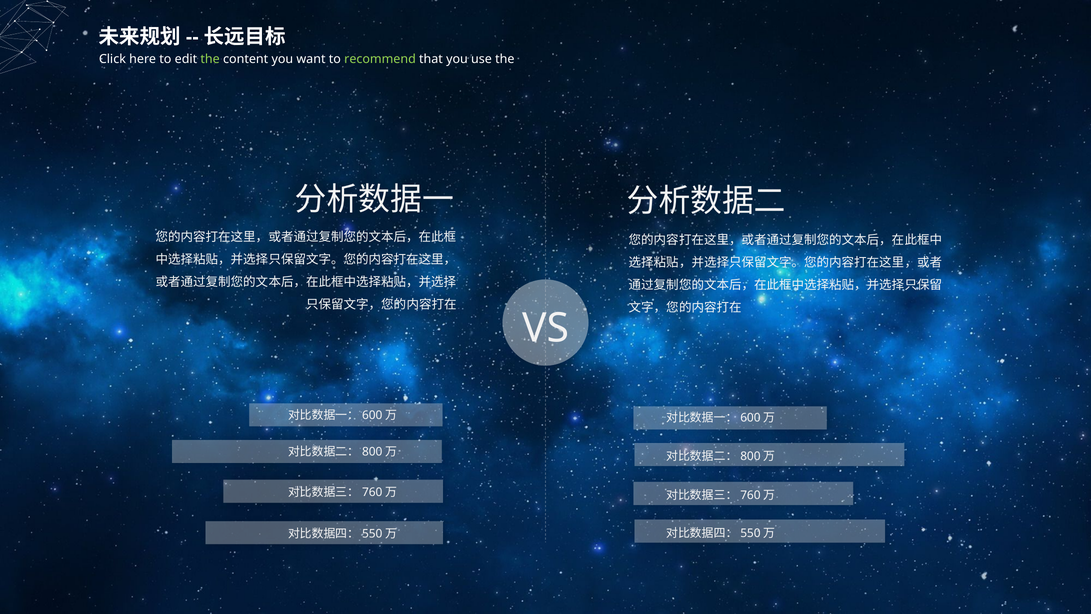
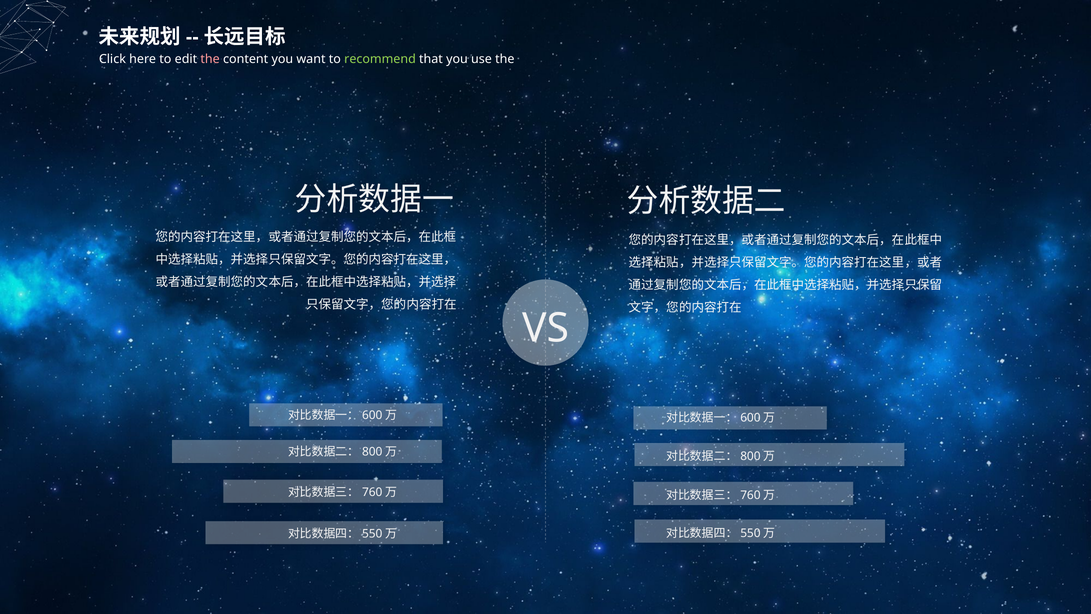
the colour: light green -> pink (210, 59)
